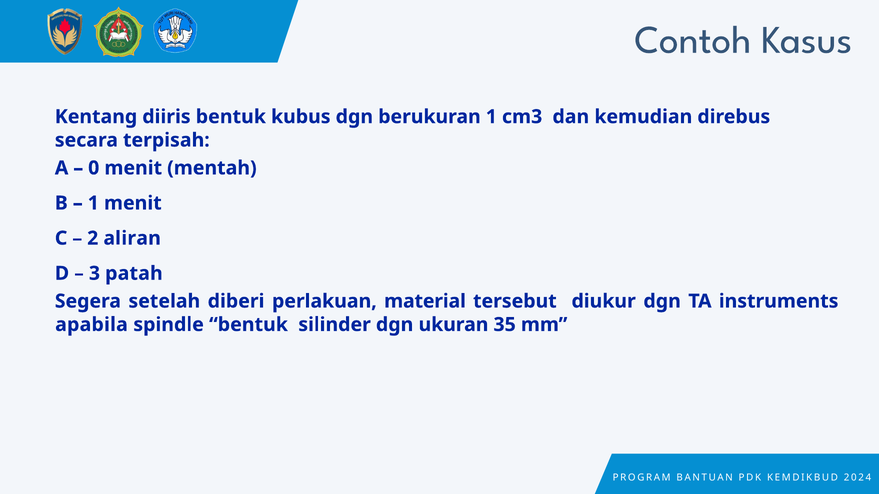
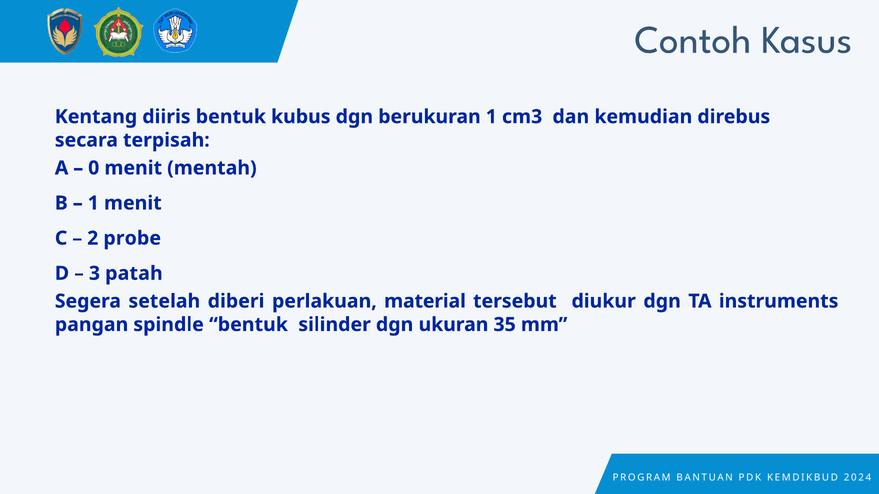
aliran: aliran -> probe (132, 238)
apabila: apabila -> pangan (92, 325)
